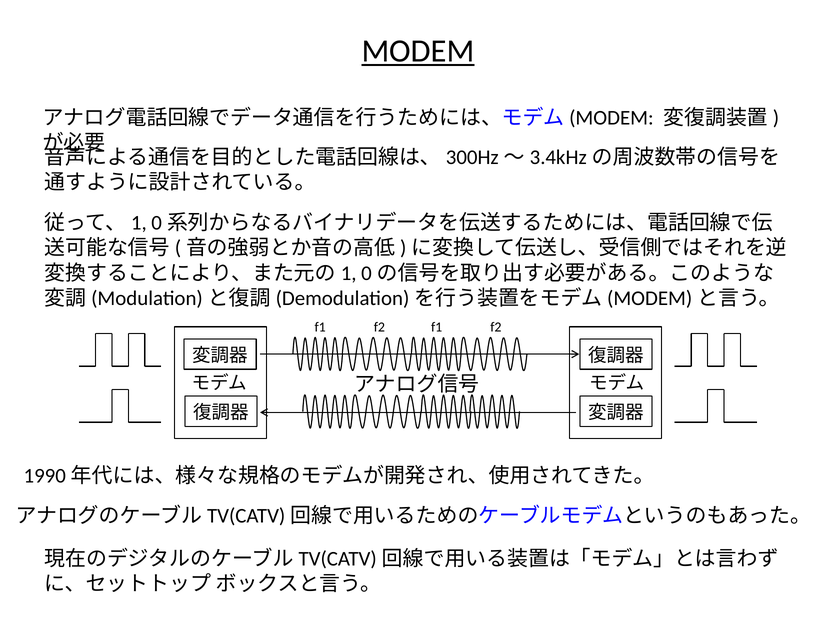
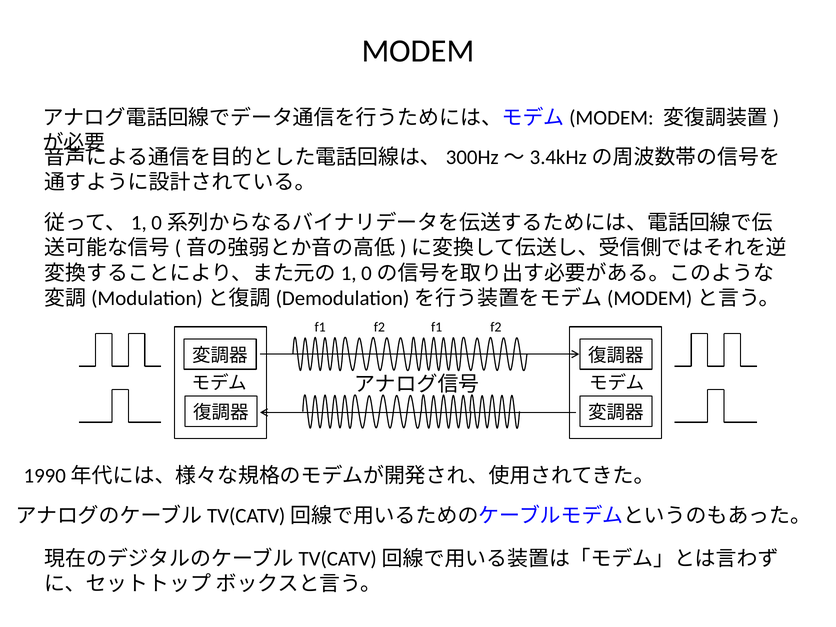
MODEM underline: present -> none (418, 51)
